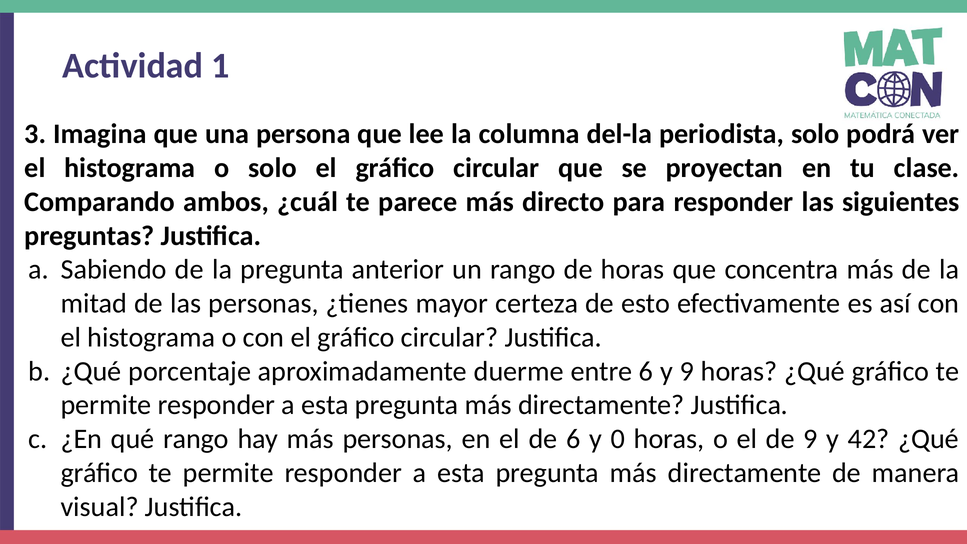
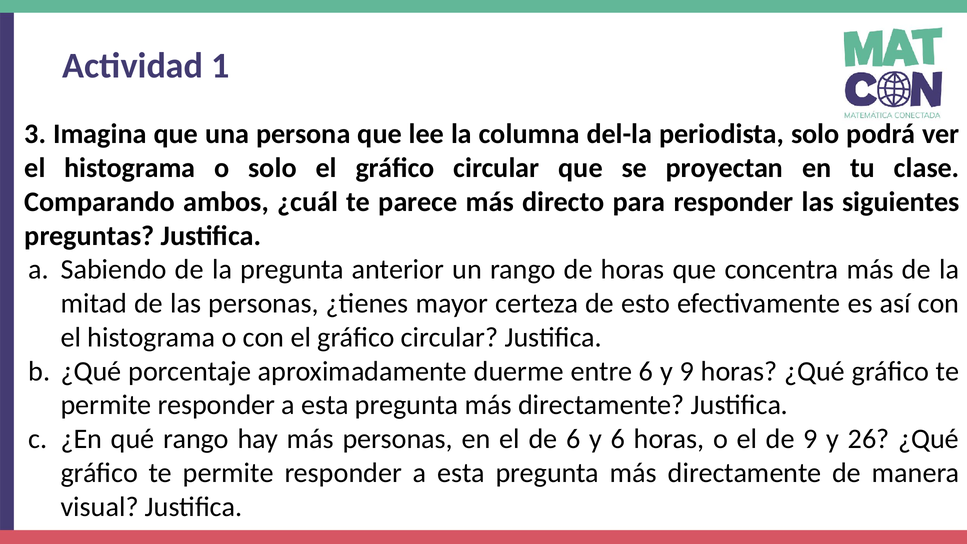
y 0: 0 -> 6 (618, 439)
42: 42 -> 26 (869, 439)
